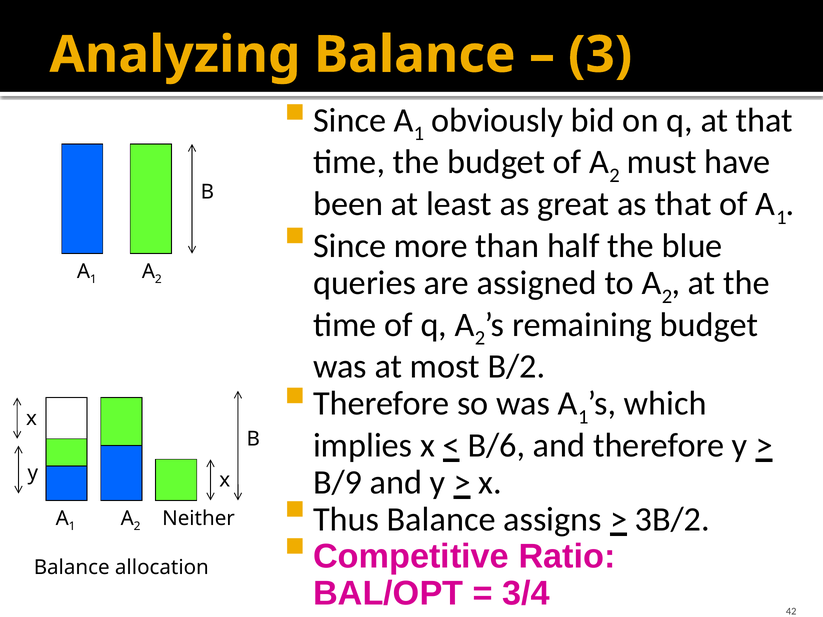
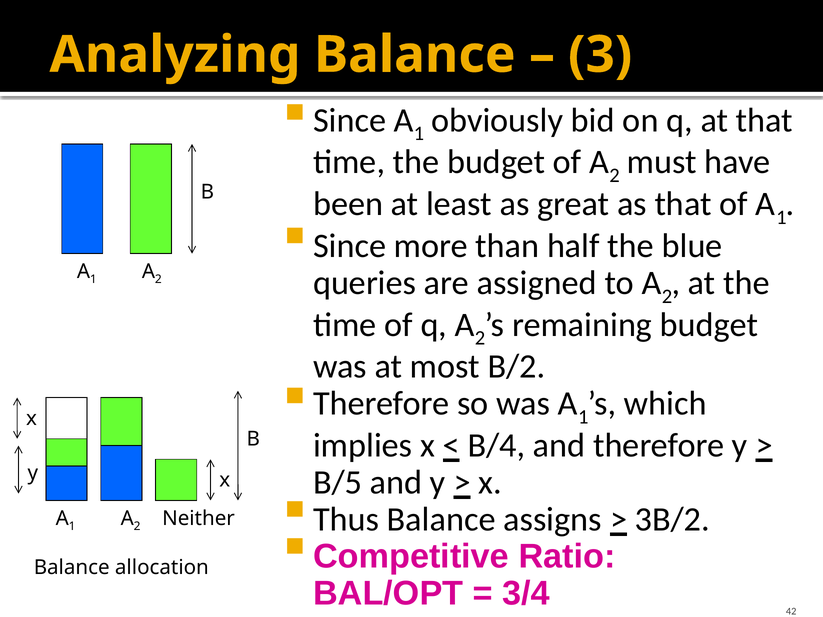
B/6: B/6 -> B/4 (496, 446)
B/9: B/9 -> B/5 (338, 483)
